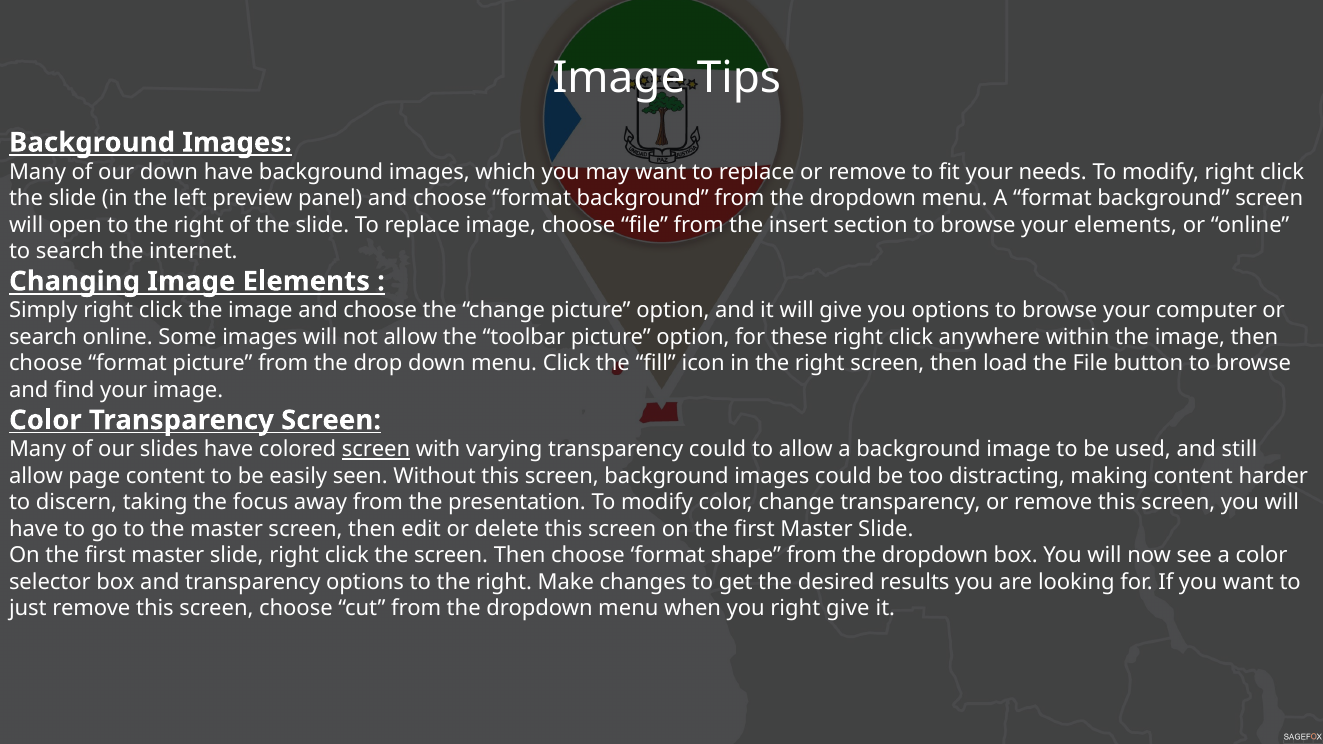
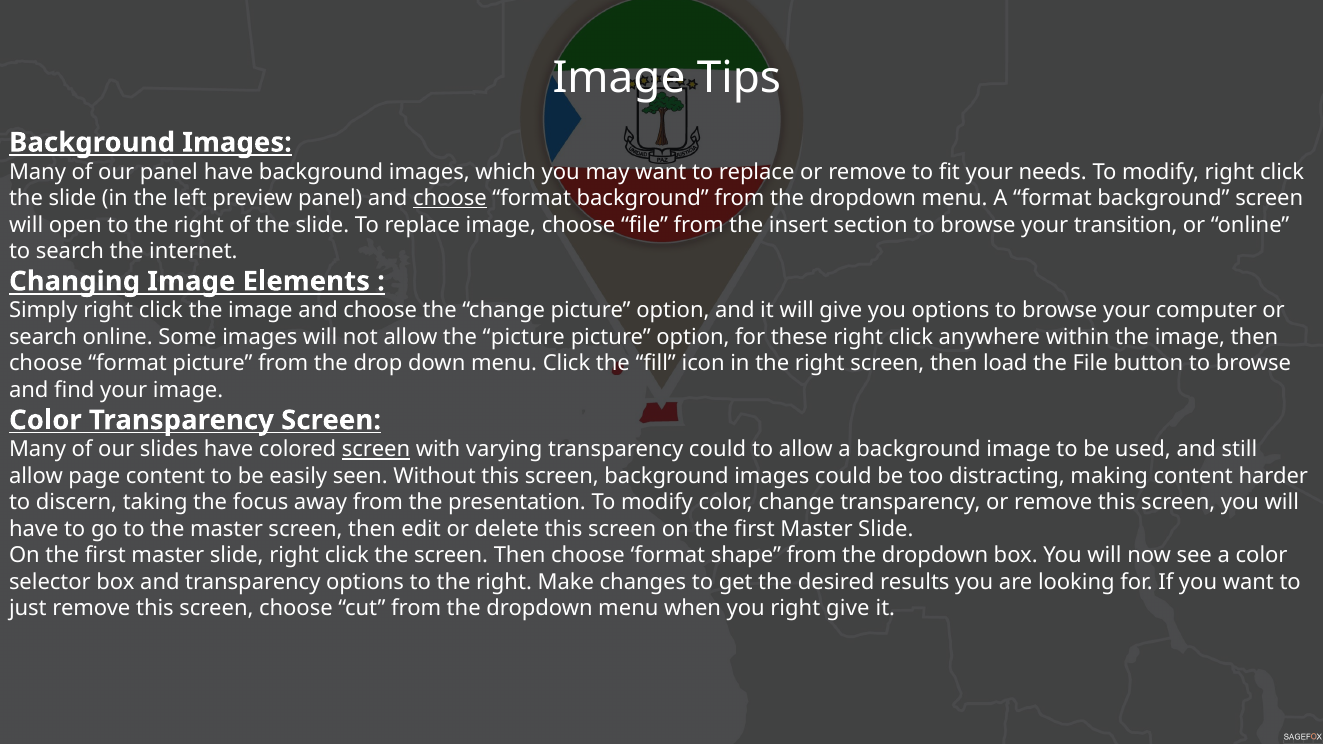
our down: down -> panel (169, 172)
choose underline: none -> present (450, 198)
your elements: elements -> transition (1126, 225)
the toolbar: toolbar -> picture (524, 337)
